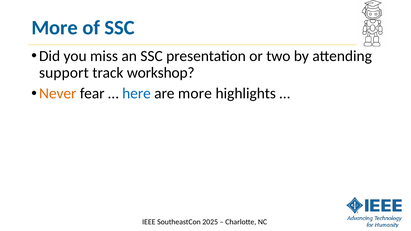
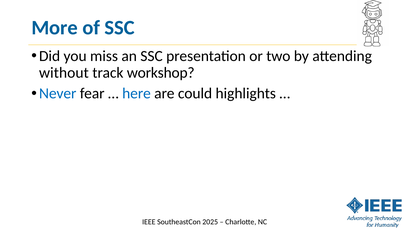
support: support -> without (64, 73)
Never colour: orange -> blue (58, 94)
are more: more -> could (195, 94)
